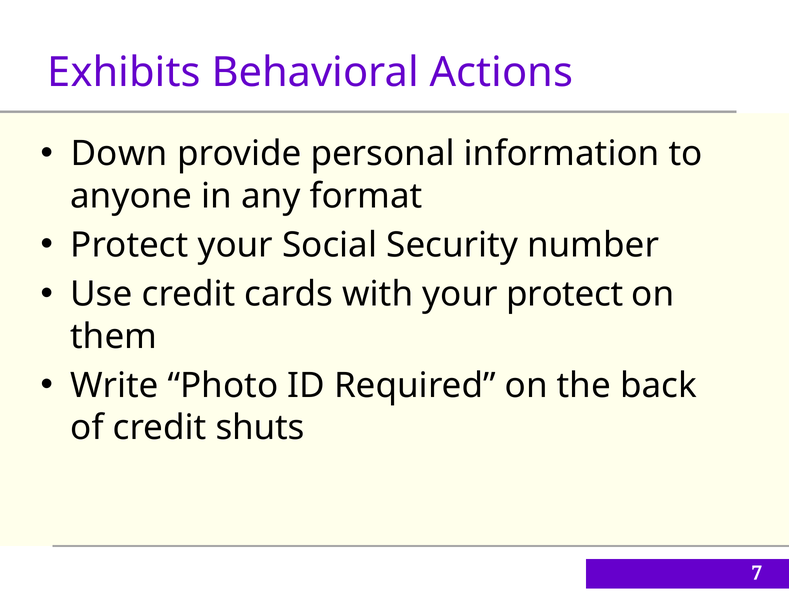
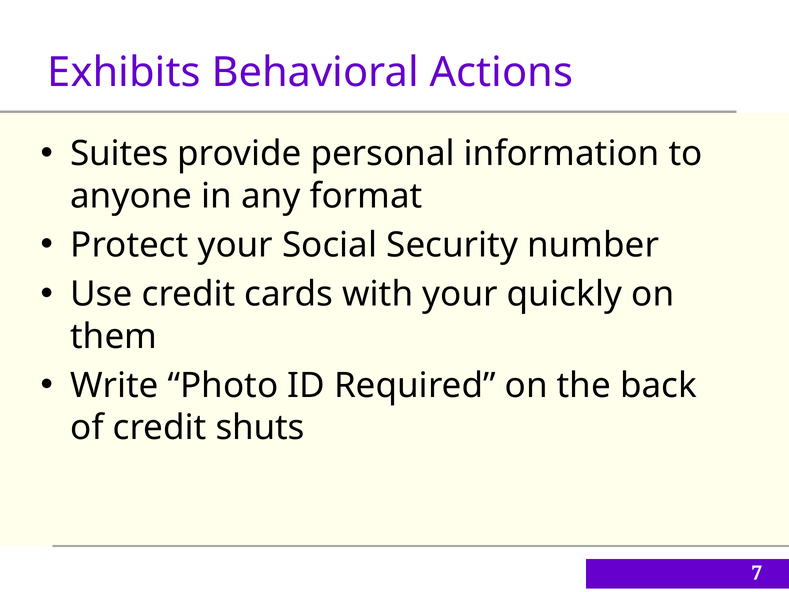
Down: Down -> Suites (119, 154)
your protect: protect -> quickly (564, 294)
